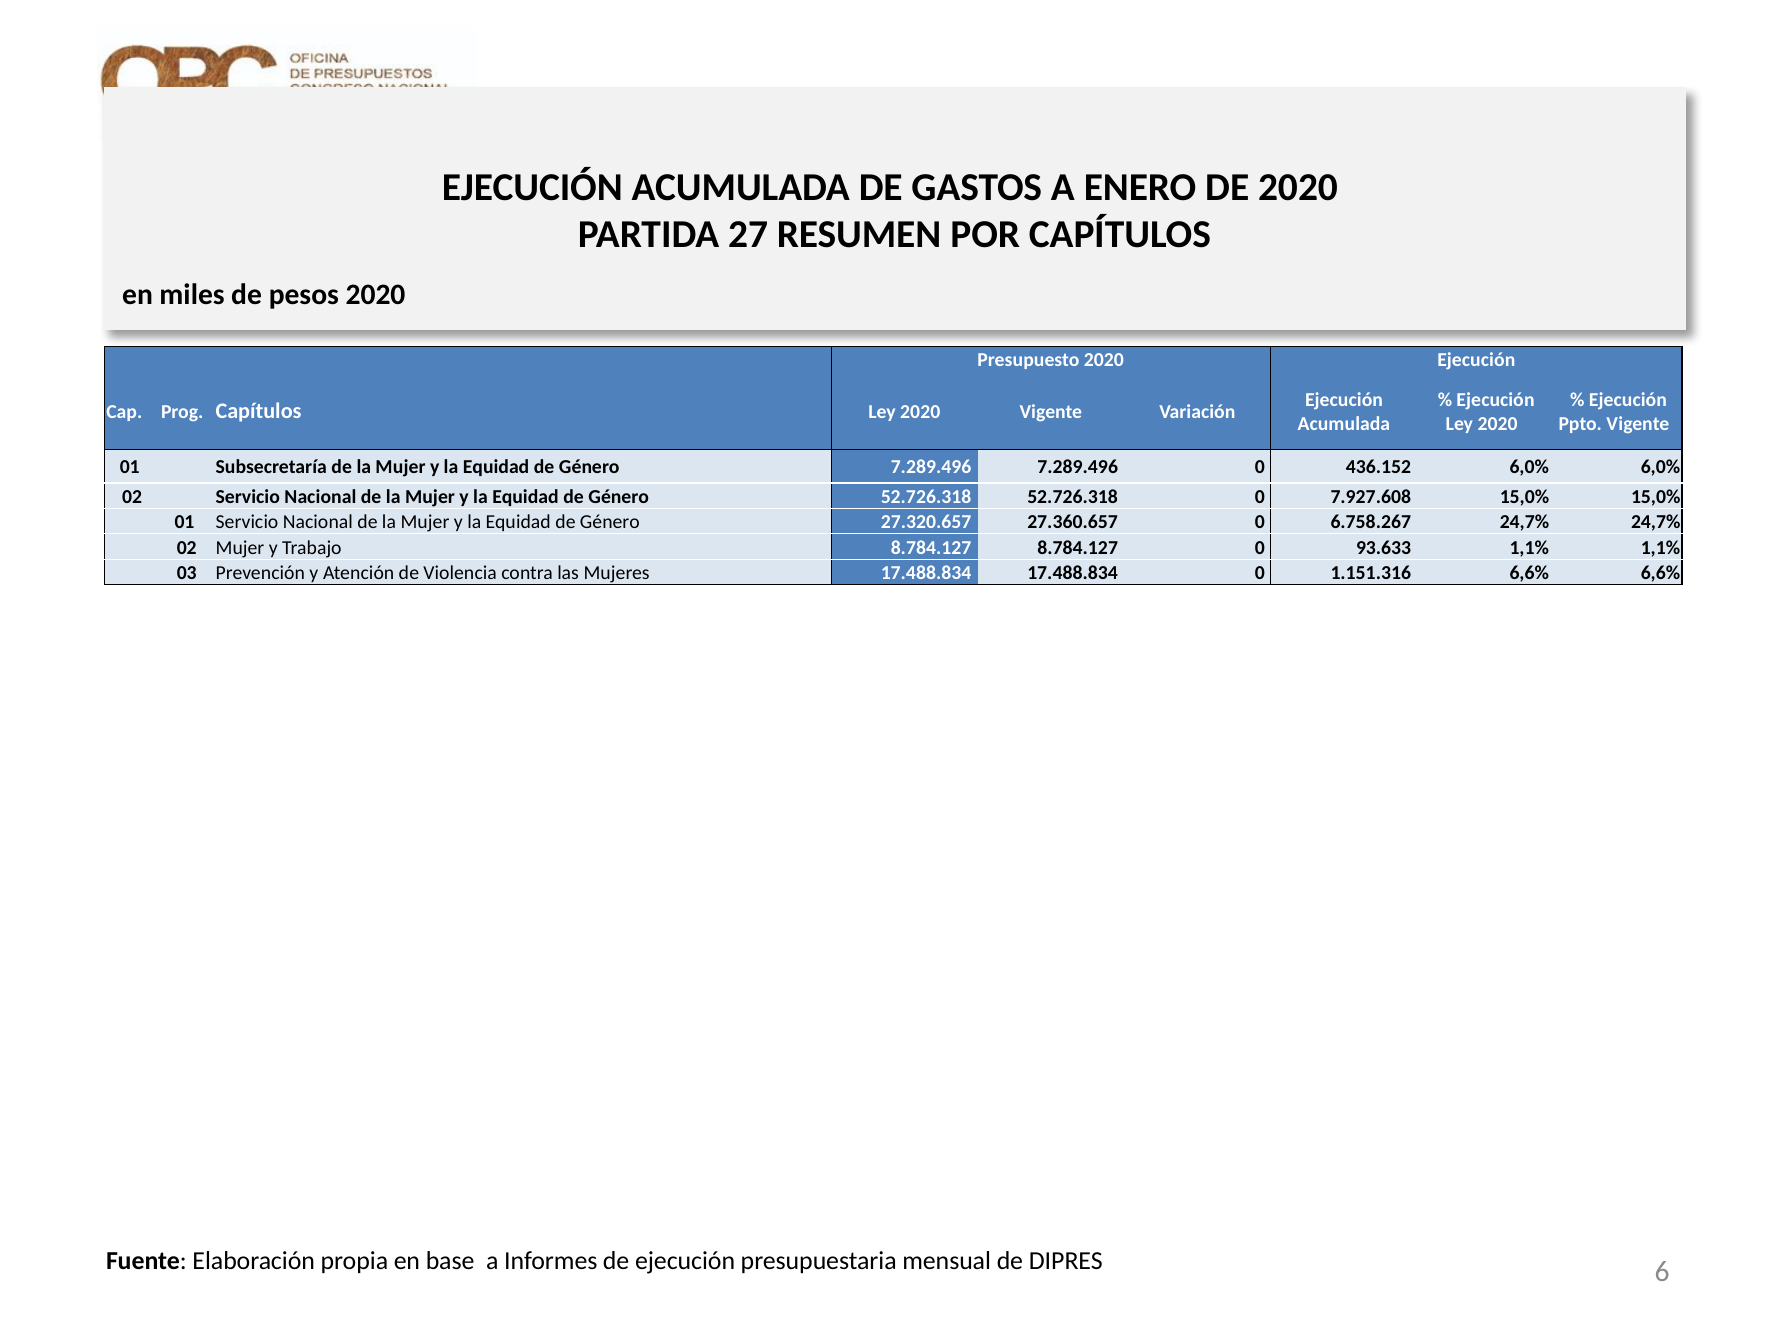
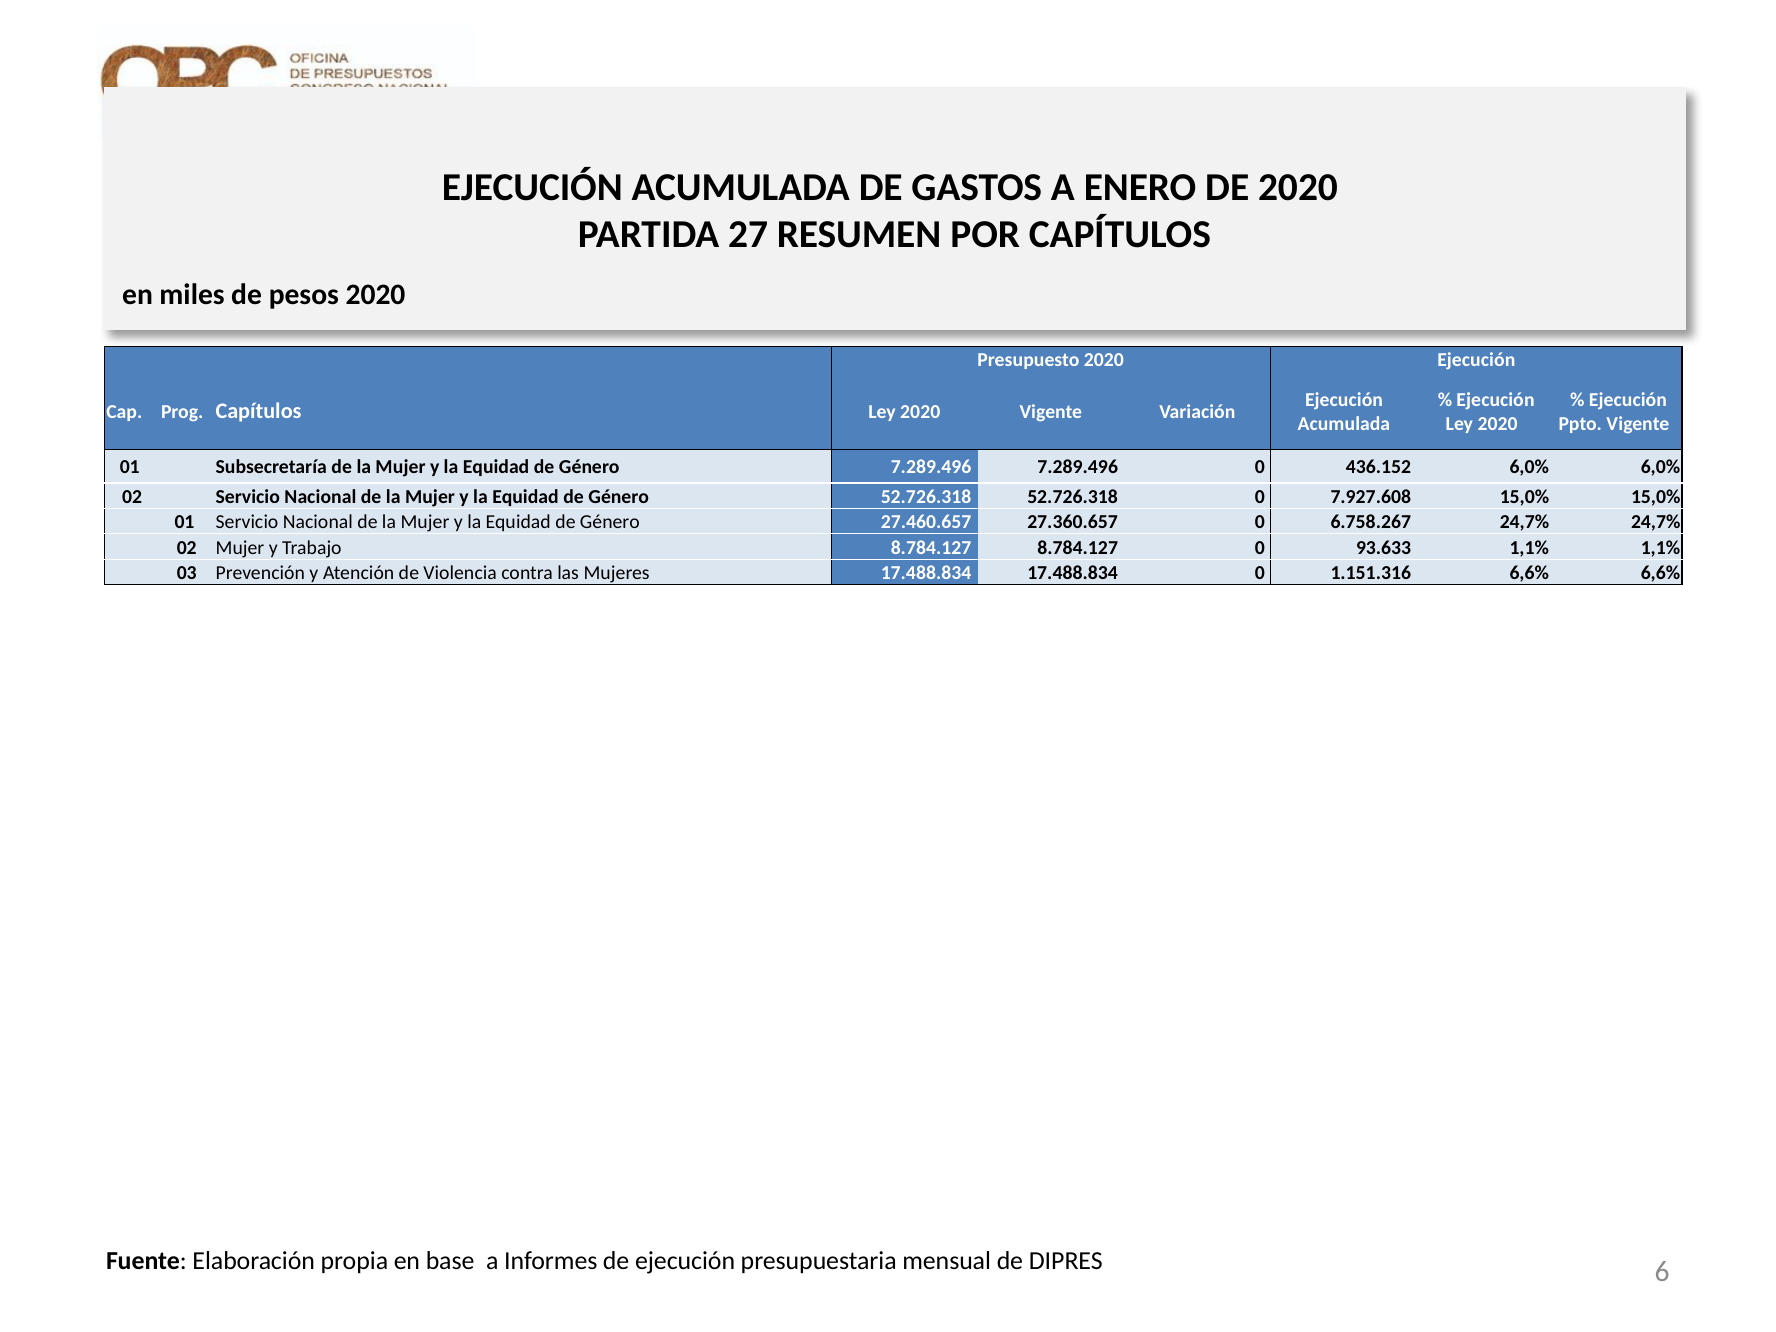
27.320.657: 27.320.657 -> 27.460.657 (926, 522)
